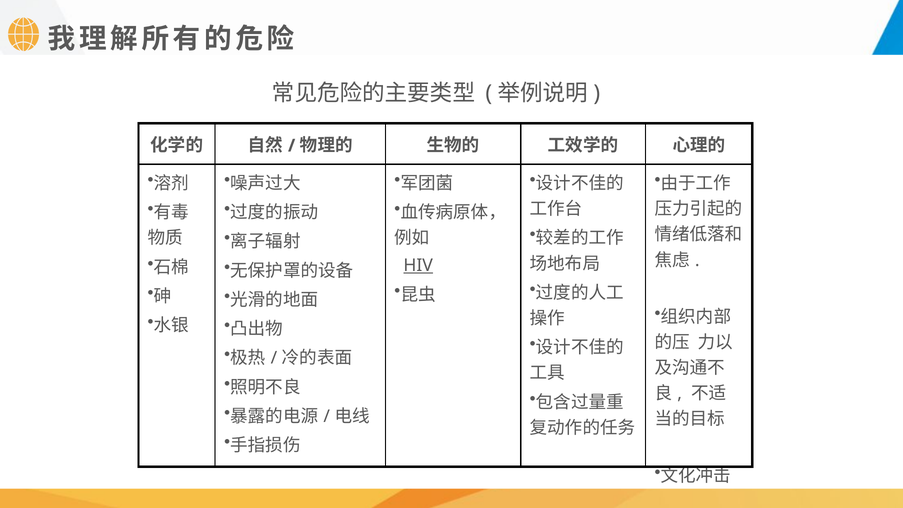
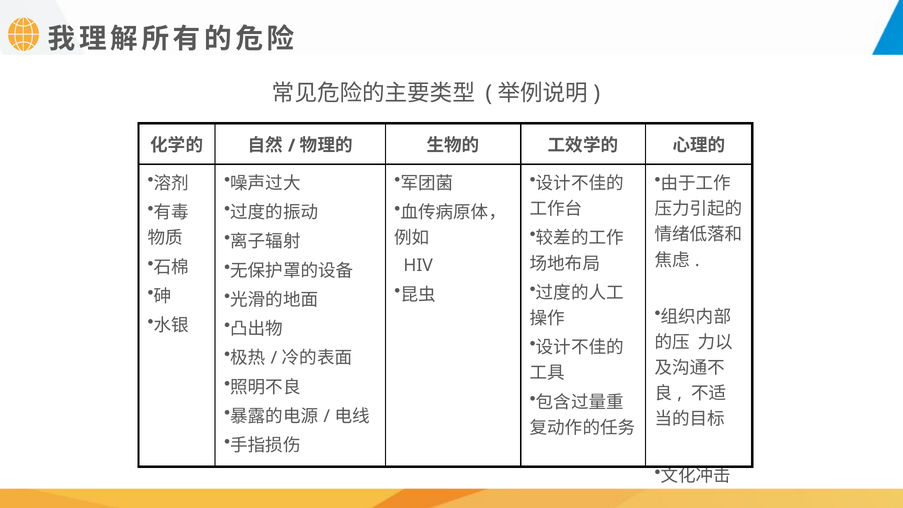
HIV underline: present -> none (418, 266)
